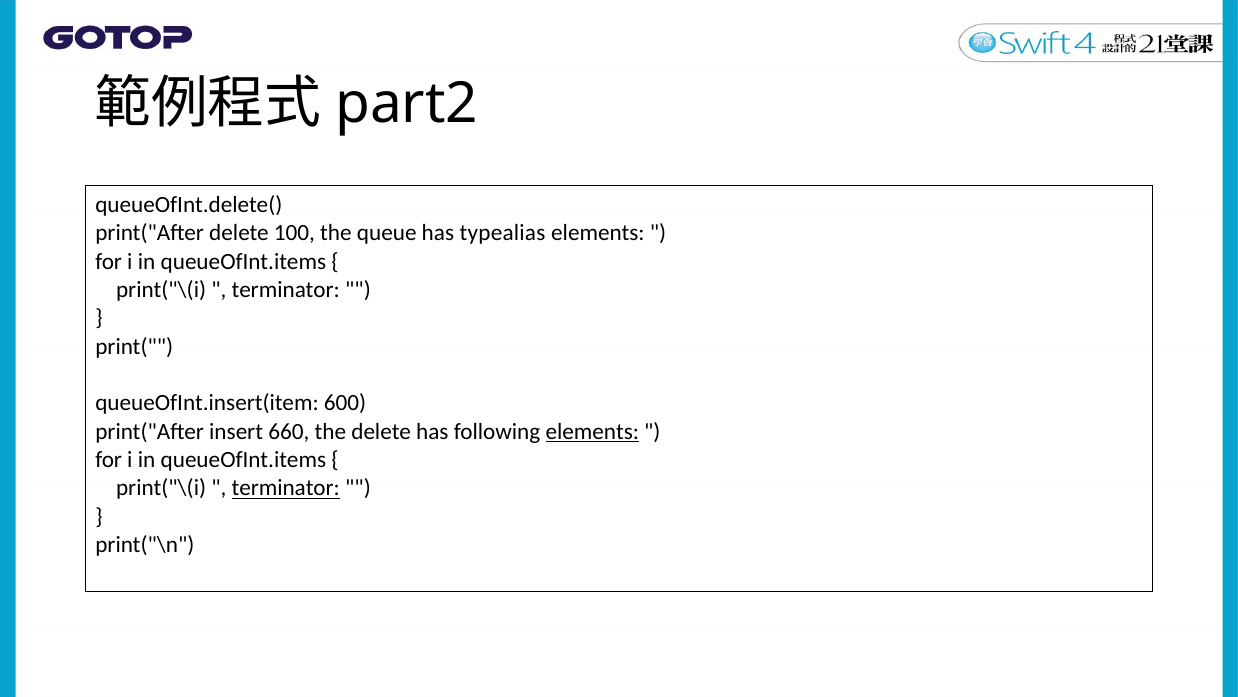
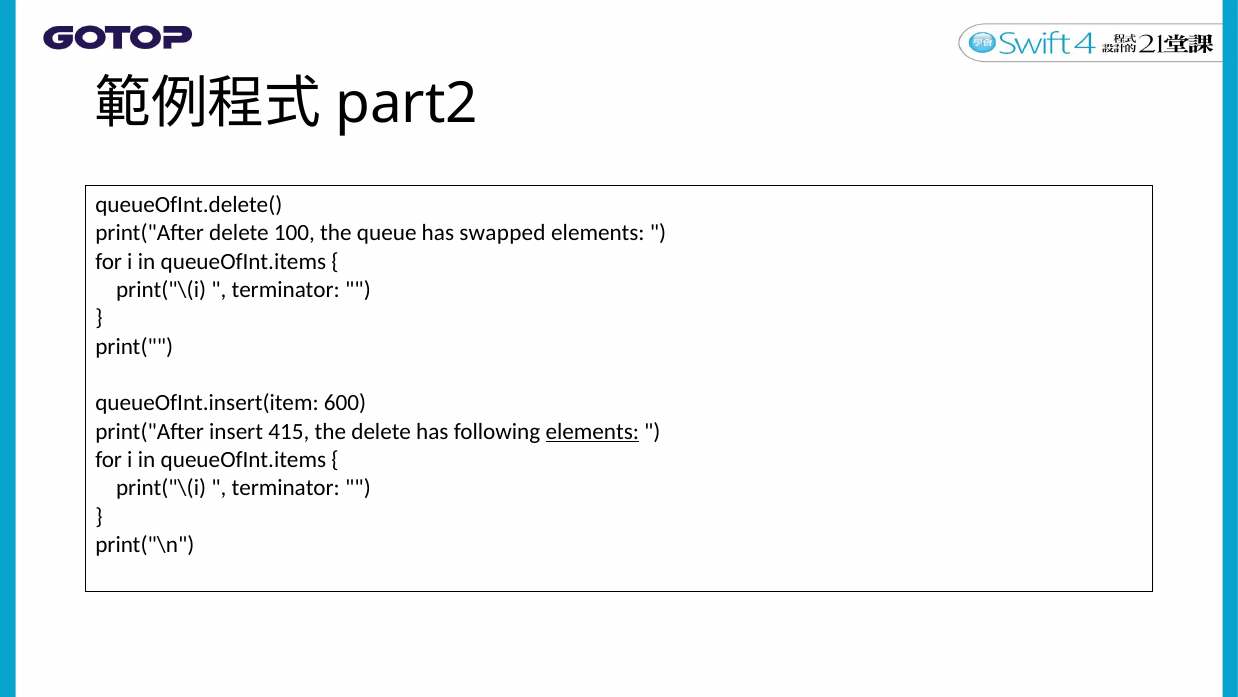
typealias: typealias -> swapped (503, 233)
660: 660 -> 415 (289, 431)
terminator underline: present -> none (286, 488)
